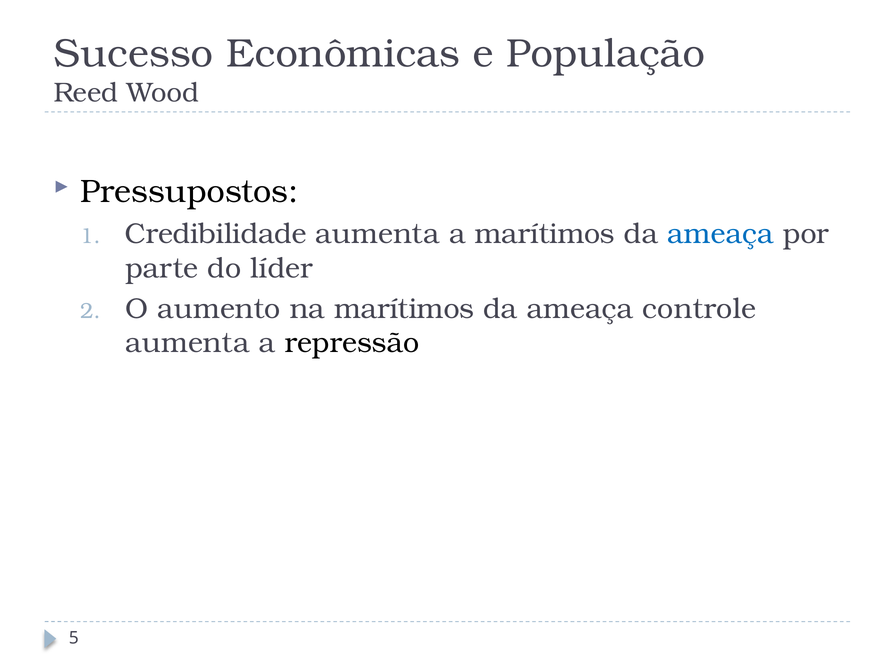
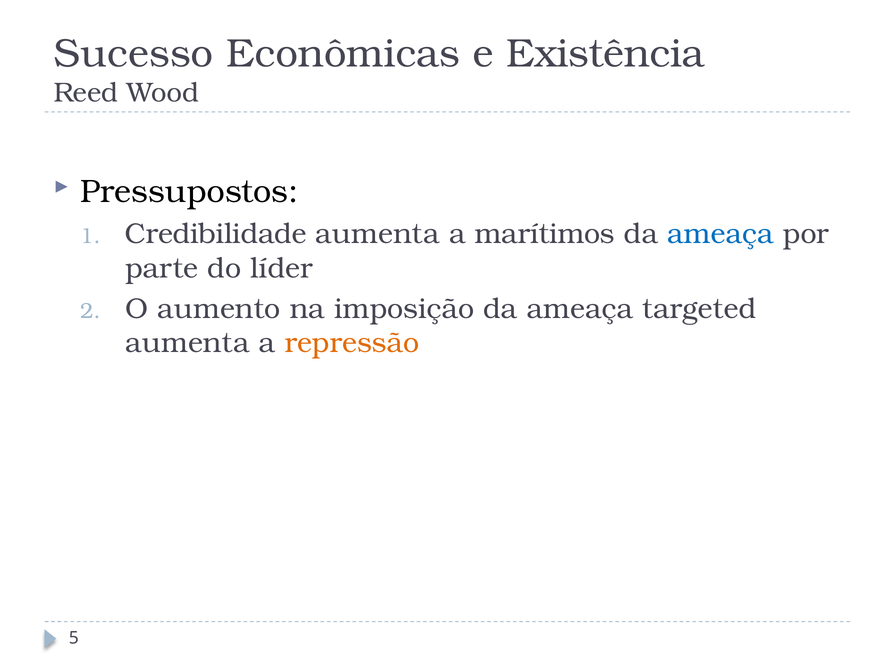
População: População -> Existência (606, 54)
na marítimos: marítimos -> imposição (404, 309)
controle: controle -> targeted (699, 309)
repressão colour: black -> orange (352, 343)
